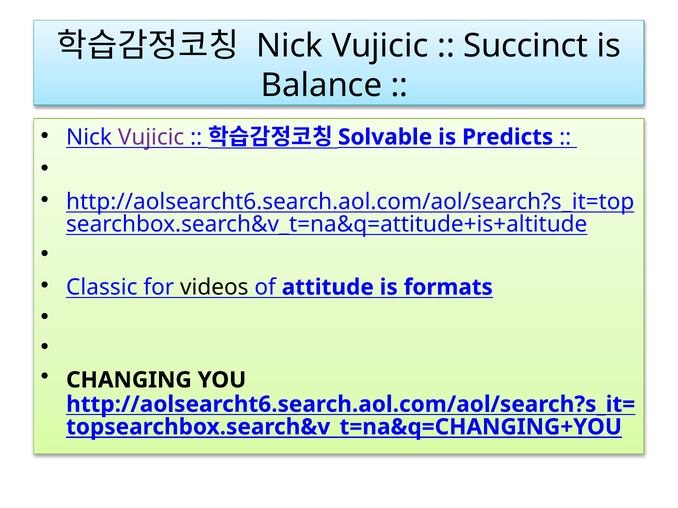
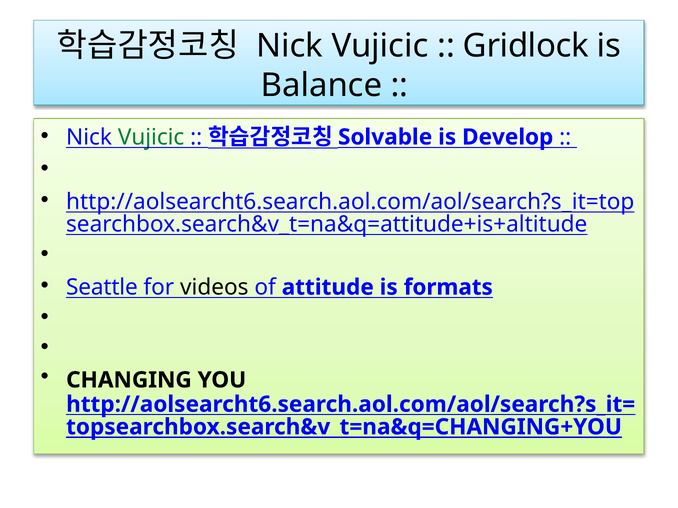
Succinct: Succinct -> Gridlock (526, 46)
Vujicic colour: purple -> green (151, 137)
Predicts: Predicts -> Develop (508, 137)
Classic: Classic -> Seattle (102, 288)
